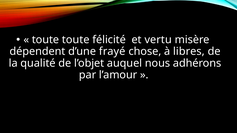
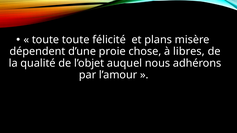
vertu: vertu -> plans (158, 40)
frayé: frayé -> proie (112, 52)
